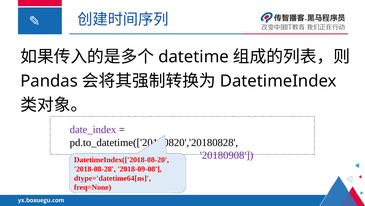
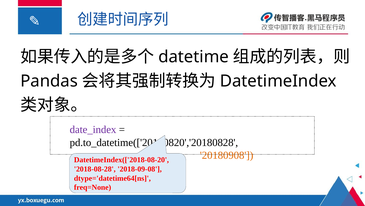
20180908 colour: purple -> orange (227, 155)
